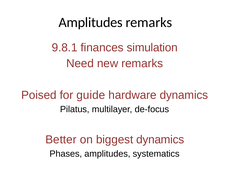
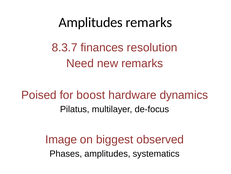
9.8.1: 9.8.1 -> 8.3.7 (65, 47)
simulation: simulation -> resolution (152, 47)
guide: guide -> boost (91, 95)
Better: Better -> Image (61, 139)
biggest dynamics: dynamics -> observed (160, 139)
